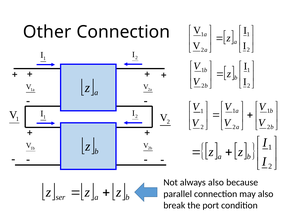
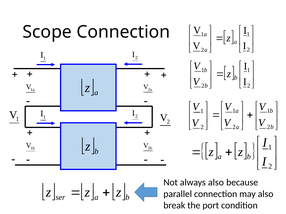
Other: Other -> Scope (47, 32)
